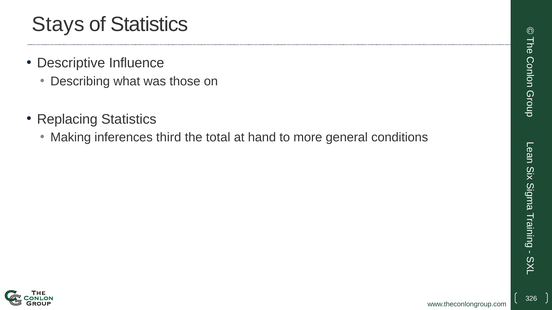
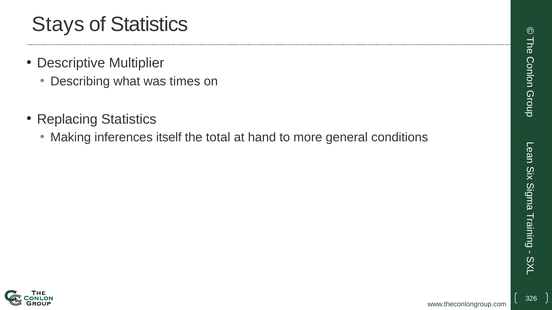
Influence: Influence -> Multiplier (137, 63)
those: those -> times (185, 81)
third: third -> itself (169, 138)
